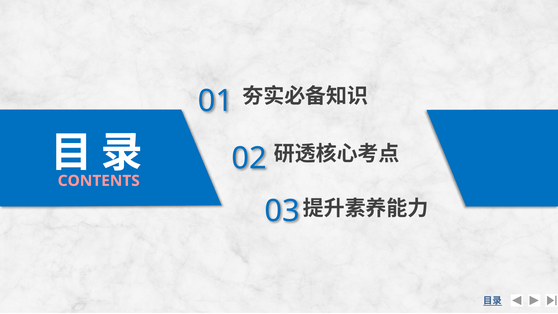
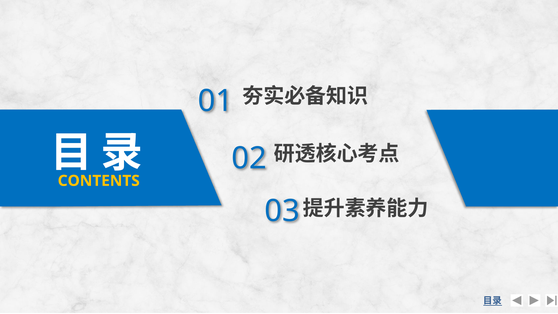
CONTENTS colour: pink -> yellow (99, 181)
